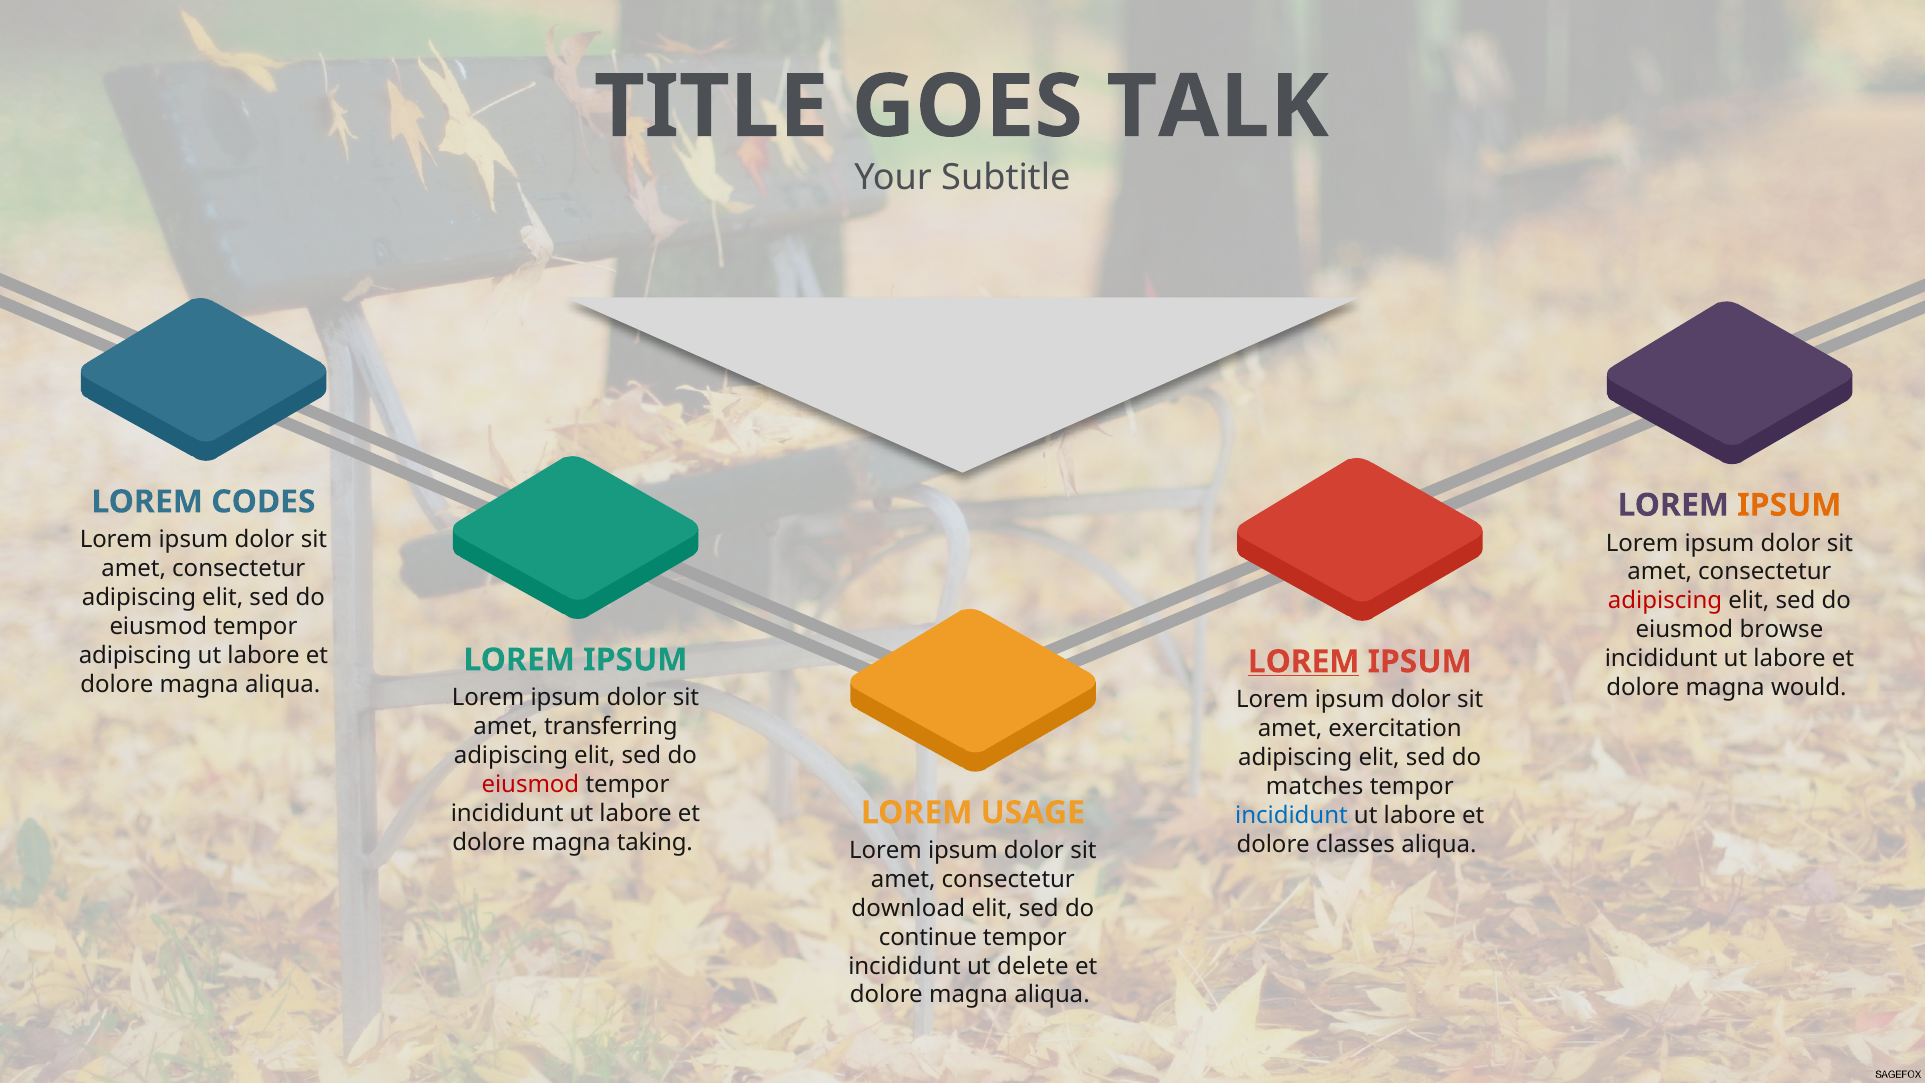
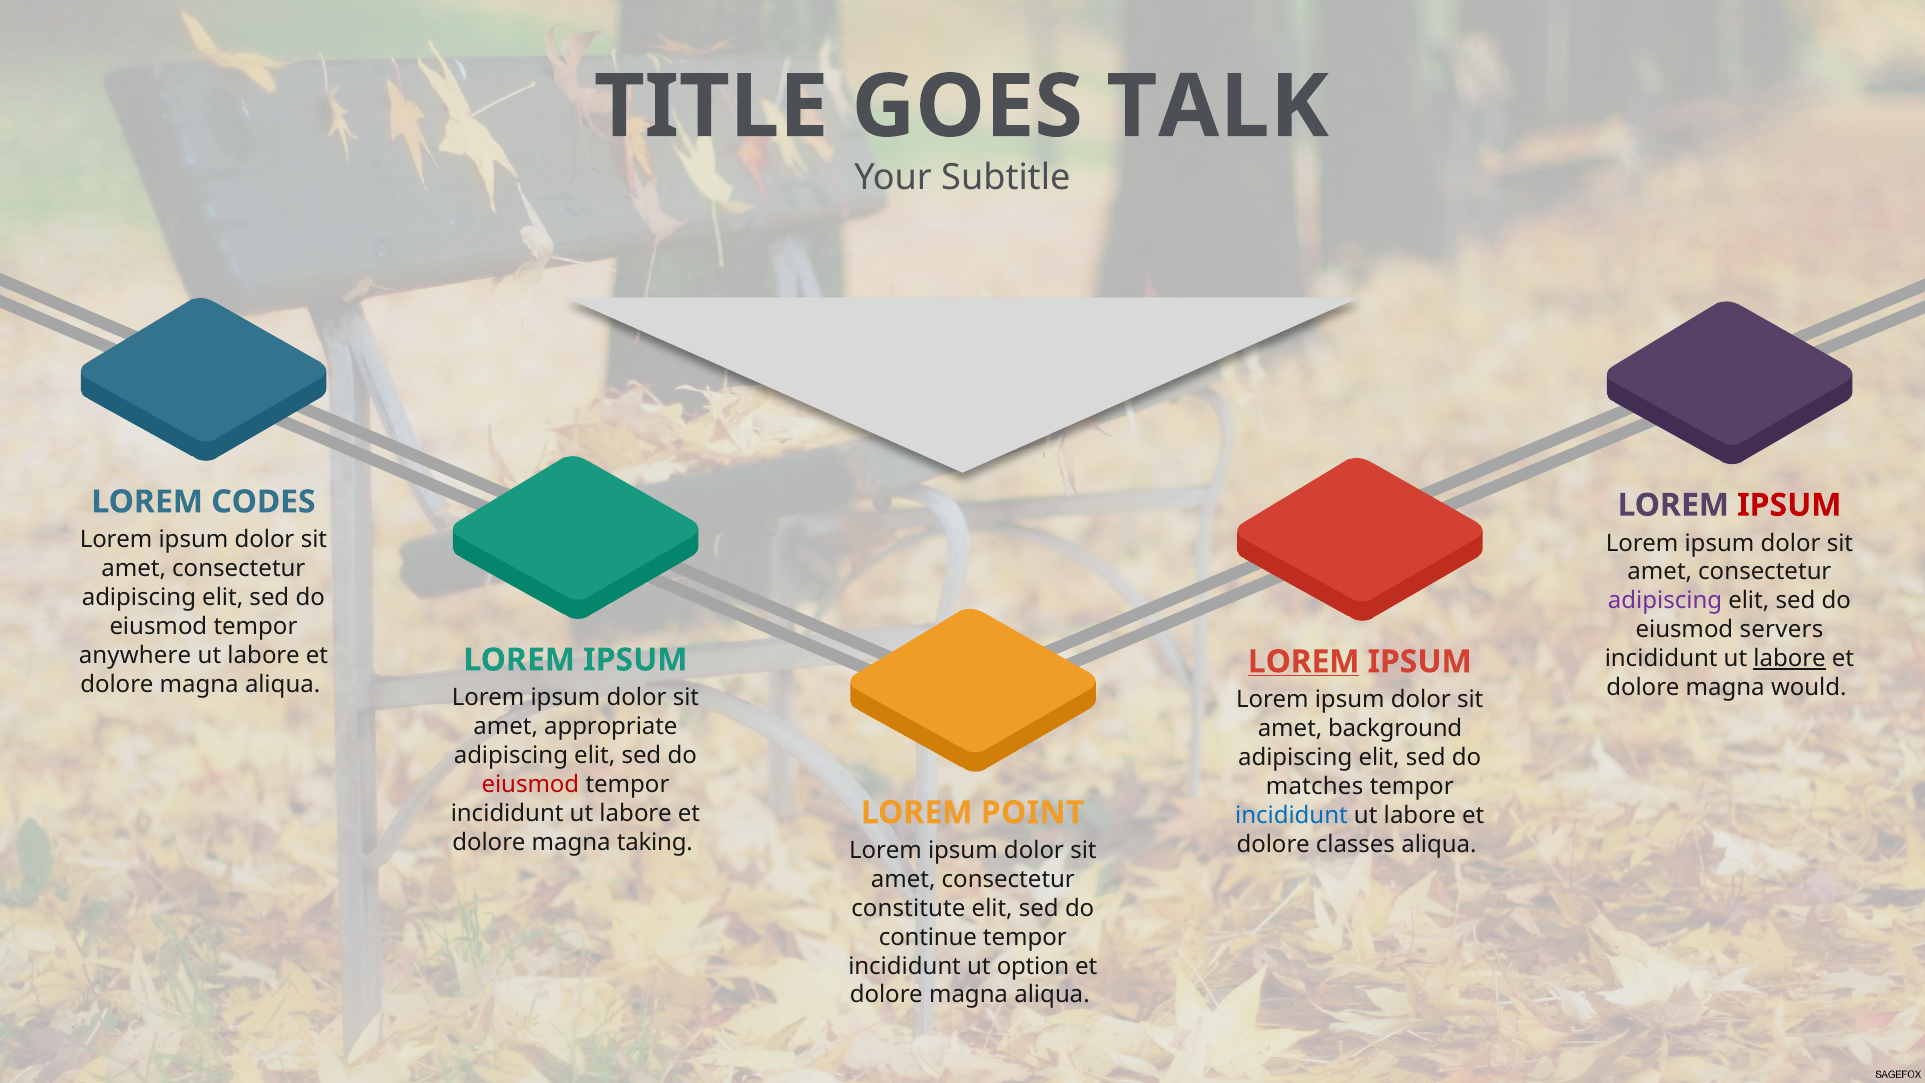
IPSUM colour: orange -> red (1789, 505)
adipiscing colour: red -> purple (1665, 601)
browse: browse -> servers (1781, 630)
adipiscing: adipiscing -> anywhere (135, 655)
labore underline: none -> present (1790, 659)
transferring: transferring -> appropriate (611, 727)
exercitation: exercitation -> background (1395, 728)
USAGE: USAGE -> POINT (1033, 813)
download: download -> constitute (908, 908)
delete: delete -> option (1033, 966)
